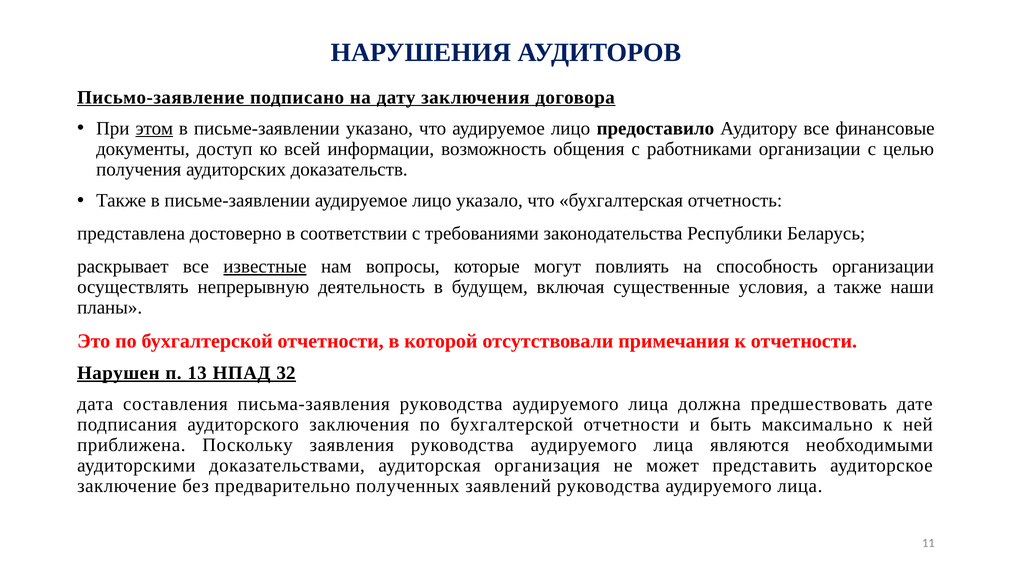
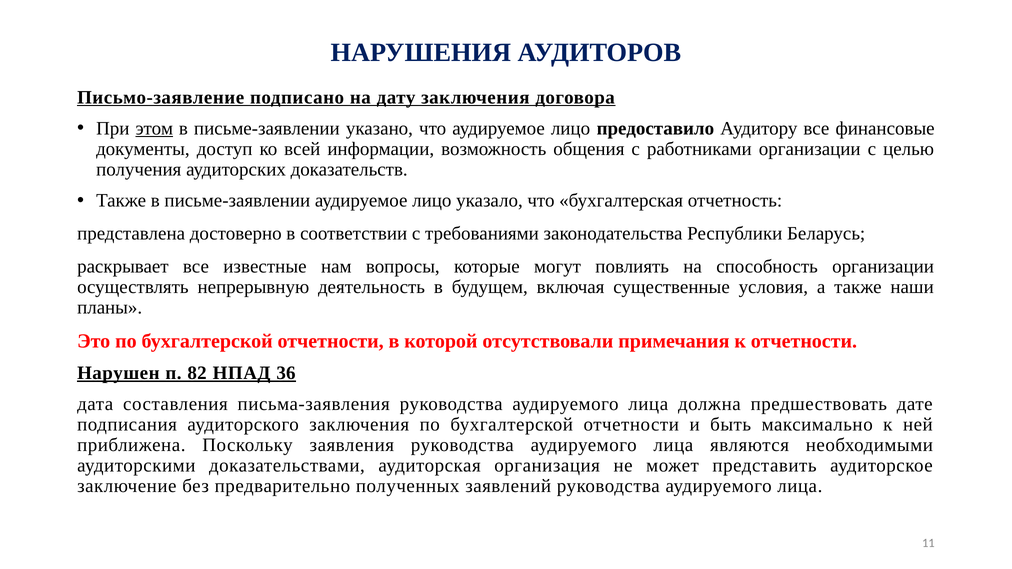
известные underline: present -> none (265, 267)
13: 13 -> 82 (197, 373)
32: 32 -> 36 (286, 373)
